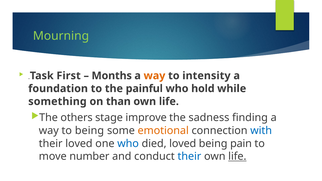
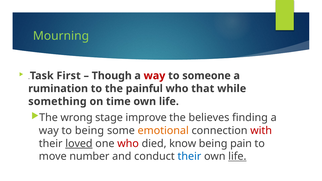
Months: Months -> Though (112, 76)
way colour: orange -> red (154, 76)
intensity: intensity -> someone (207, 76)
foundation: foundation -> rumination (58, 89)
hold: hold -> that (203, 89)
than: than -> time (118, 102)
others: others -> wrong (77, 118)
sadness: sadness -> believes (209, 118)
with colour: blue -> red (261, 131)
loved underline: none -> present (79, 144)
who colour: blue -> red (128, 144)
died loved: loved -> know (183, 144)
